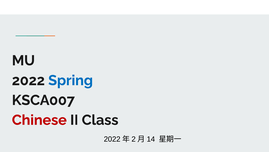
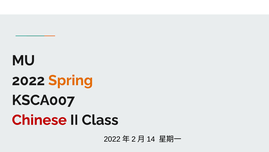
Spring colour: blue -> orange (71, 80)
